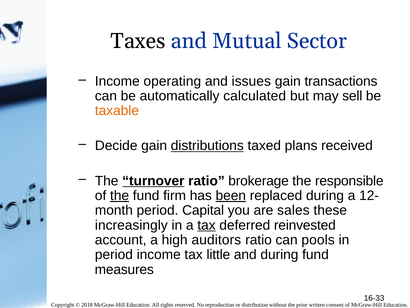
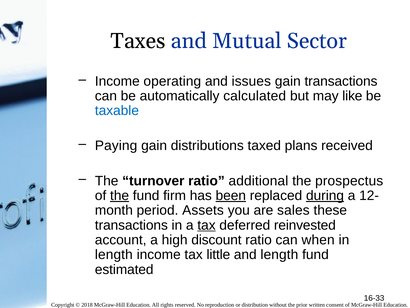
sell: sell -> like (352, 96)
taxable colour: orange -> blue (117, 111)
Decide: Decide -> Paying (116, 146)
distributions underline: present -> none (207, 146)
turnover underline: present -> none (153, 181)
brokerage: brokerage -> additional (258, 181)
responsible: responsible -> prospectus (349, 181)
during underline: none -> present (325, 195)
Capital: Capital -> Assets (203, 210)
increasingly: increasingly -> transactions (131, 225)
auditors: auditors -> discount (216, 240)
pools: pools -> when (318, 240)
period: period -> length (114, 254)
and during: during -> length (279, 254)
measures: measures -> estimated (124, 269)
